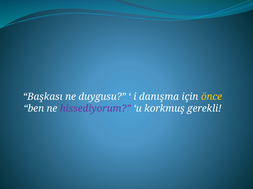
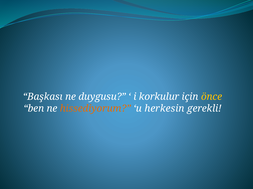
danışma: danışma -> korkulur (159, 97)
hissediyorum colour: purple -> orange (95, 109)
korkmuş: korkmuş -> herkesin (164, 109)
